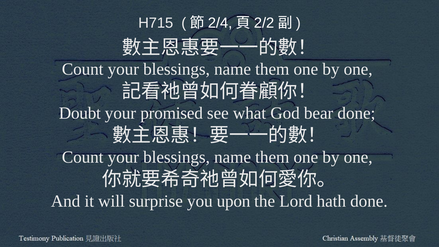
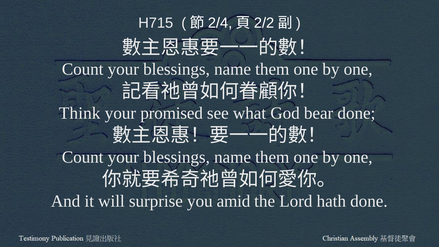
Doubt: Doubt -> Think (80, 113)
upon: upon -> amid (234, 201)
